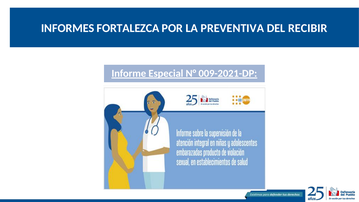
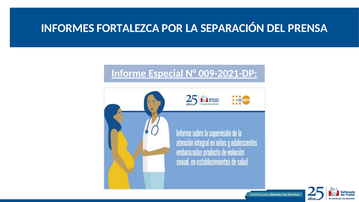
PREVENTIVA: PREVENTIVA -> SEPARACIÓN (232, 28)
RECIBIR: RECIBIR -> PRENSA (308, 28)
